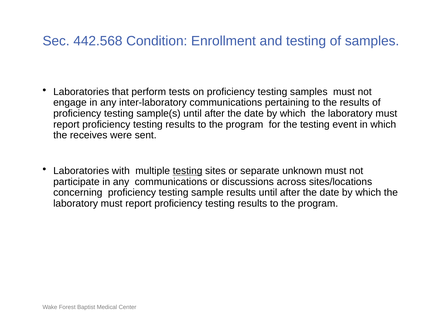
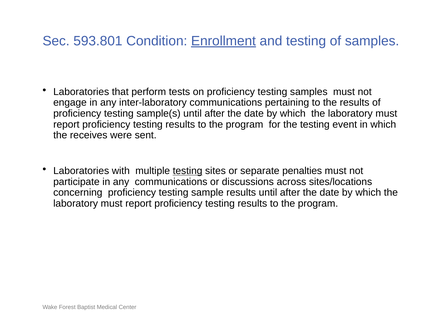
442.568: 442.568 -> 593.801 (98, 41)
Enrollment underline: none -> present (223, 41)
unknown: unknown -> penalties (302, 171)
